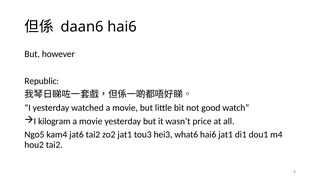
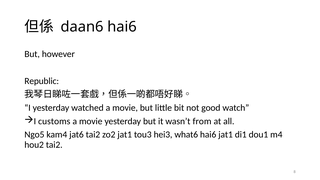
kilogram: kilogram -> customs (54, 121)
price: price -> from (202, 121)
